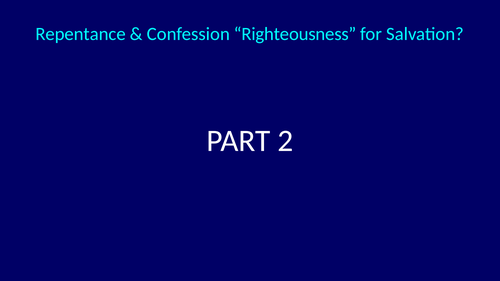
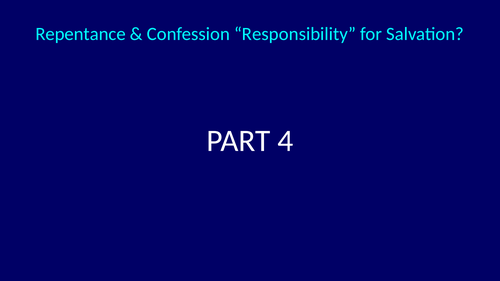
Righteousness: Righteousness -> Responsibility (295, 34)
2: 2 -> 4 (285, 141)
